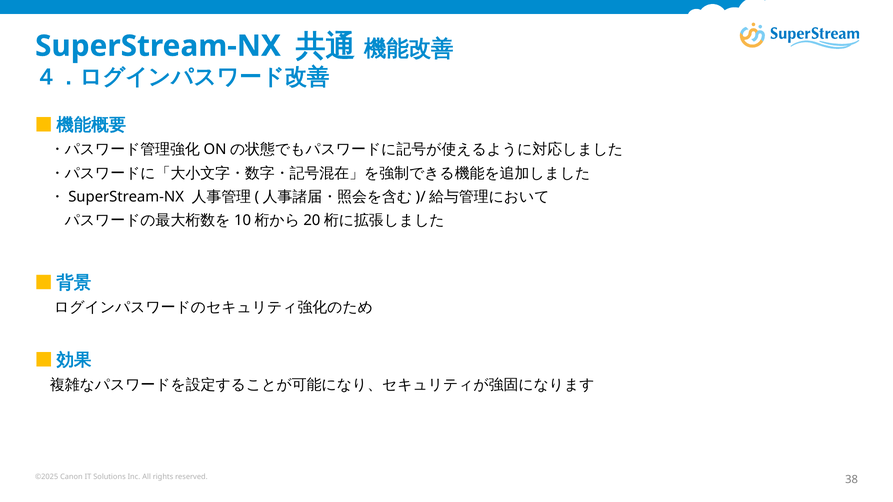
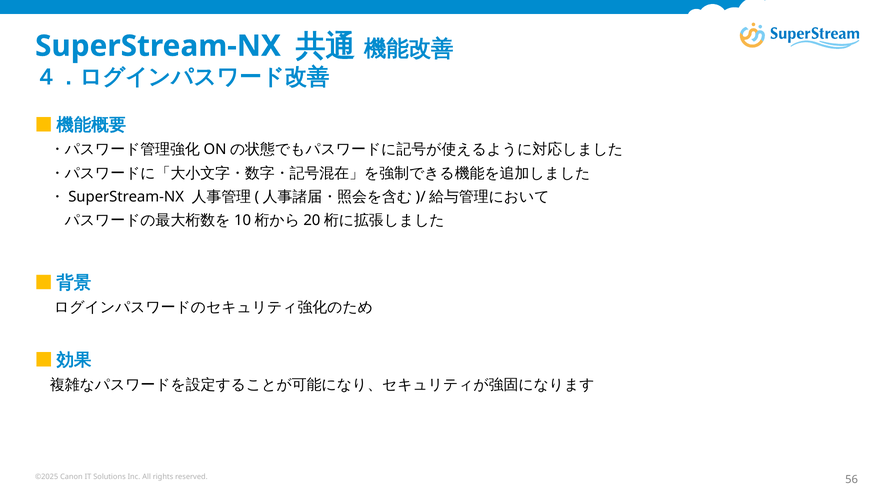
38: 38 -> 56 (852, 480)
